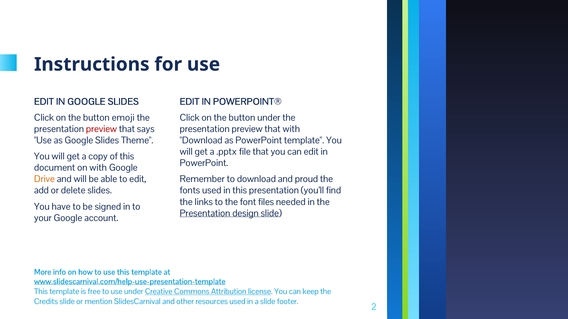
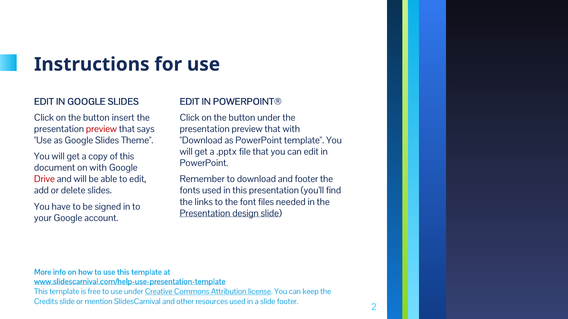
emoji: emoji -> insert (123, 118)
Drive colour: orange -> red (44, 179)
and proud: proud -> footer (306, 179)
